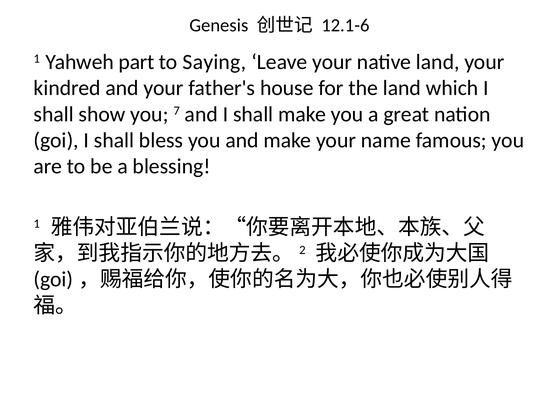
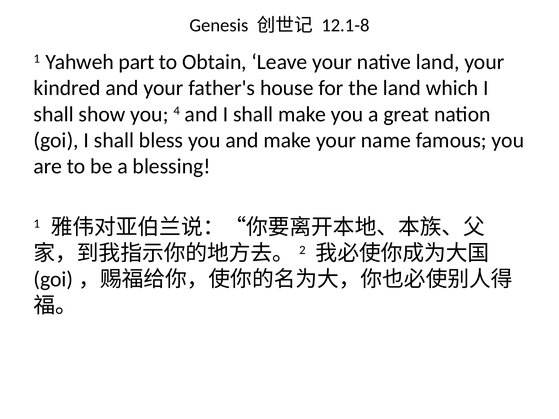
12.1-6: 12.1-6 -> 12.1-8 (345, 26)
Saying: Saying -> Obtain (215, 62)
7: 7 -> 4 (177, 111)
